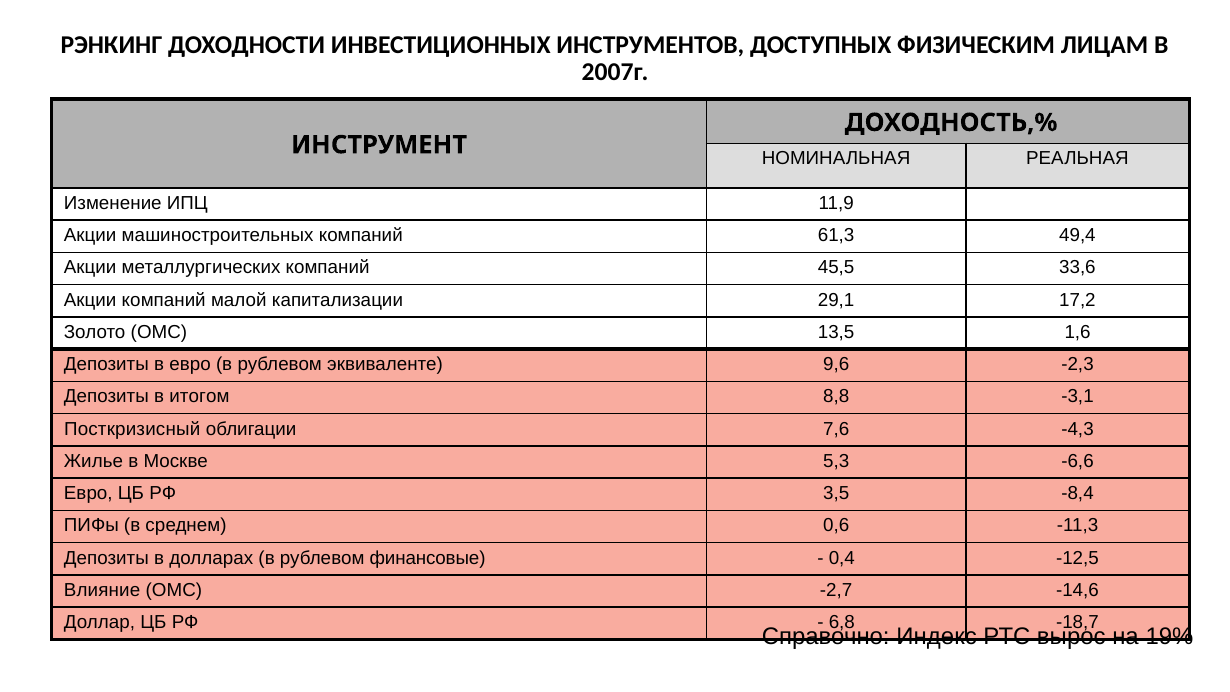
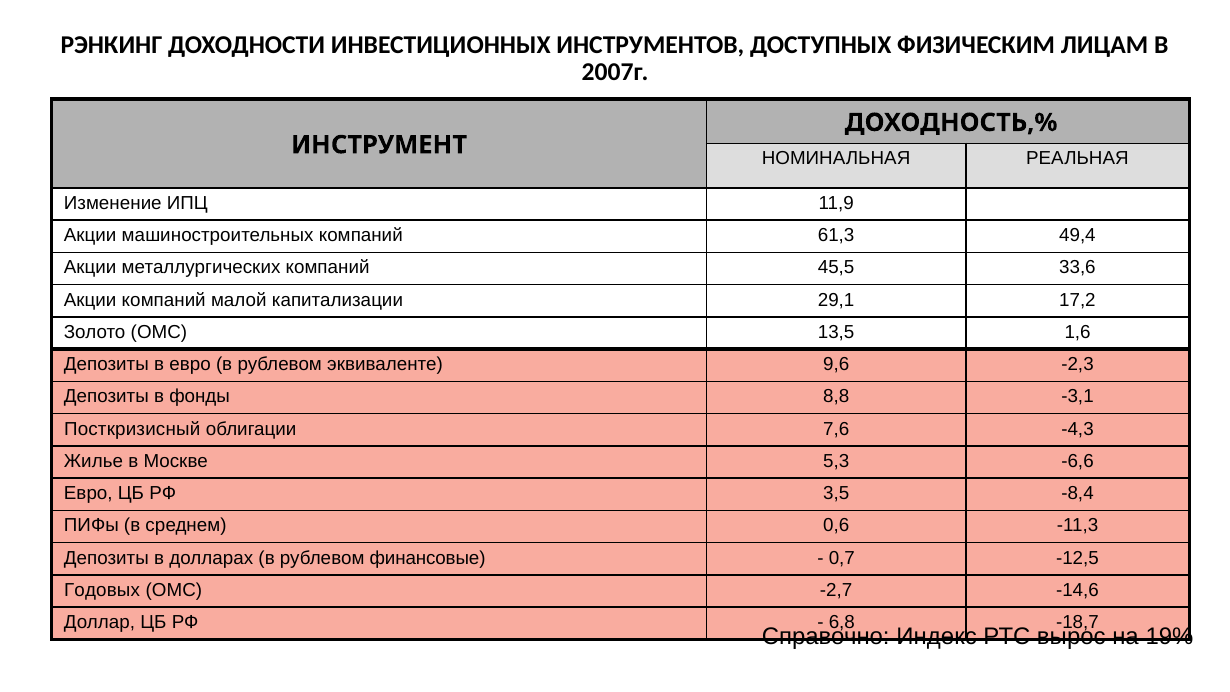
итогом: итогом -> фонды (200, 397)
0,4: 0,4 -> 0,7 (842, 558)
Влияние: Влияние -> Годовых (102, 590)
